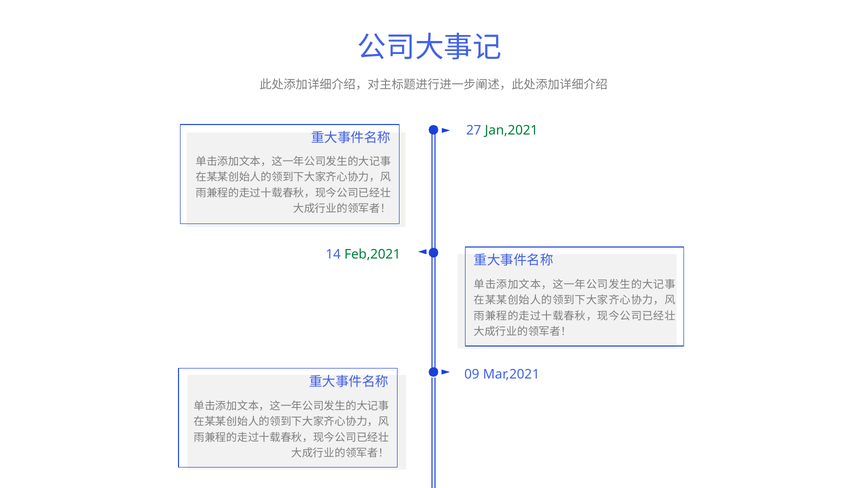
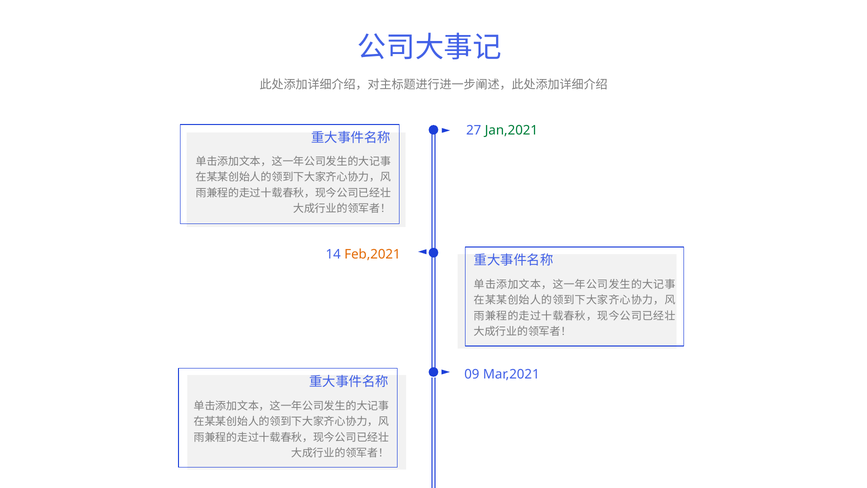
Feb,2021 colour: green -> orange (372, 254)
